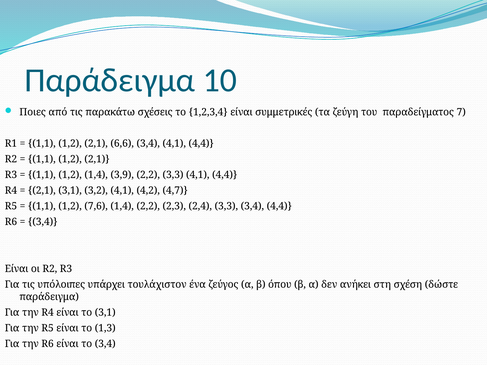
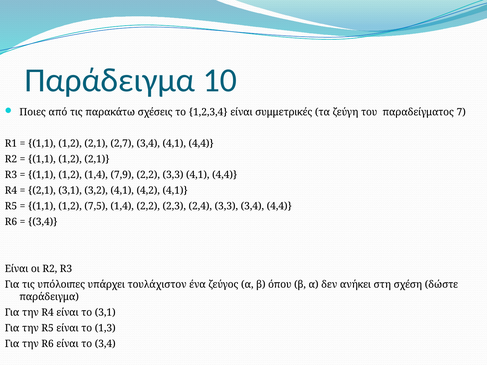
6,6: 6,6 -> 2,7 (122, 144)
3,9: 3,9 -> 7,9 (122, 175)
4,2 4,7: 4,7 -> 4,1 (175, 191)
7,6: 7,6 -> 7,5 (96, 206)
